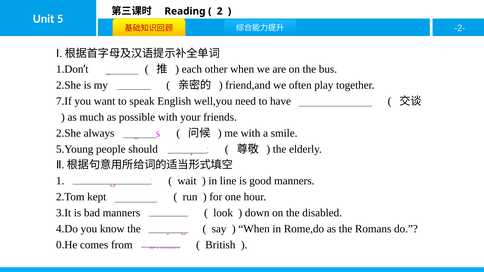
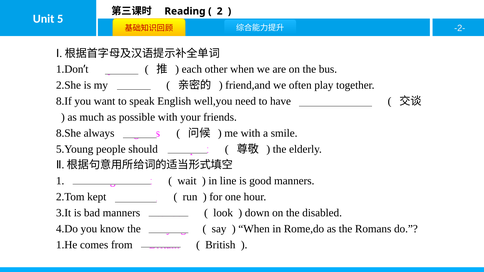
7.If: 7.If -> 8.If (64, 101)
2.She: 2.She -> 8.She (69, 133)
0.He: 0.He -> 1.He (67, 245)
